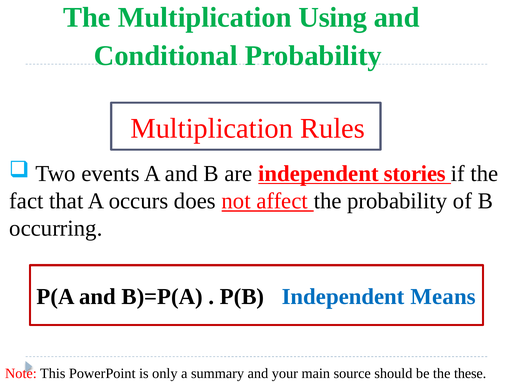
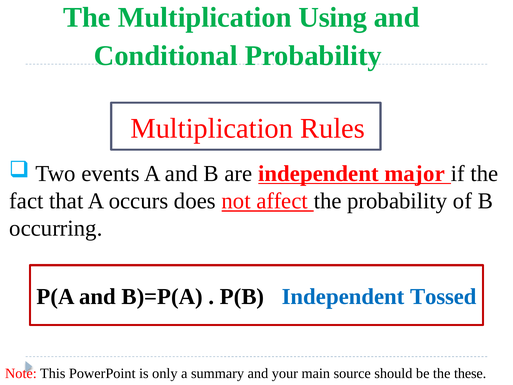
stories: stories -> major (415, 173)
Means: Means -> Tossed (443, 297)
